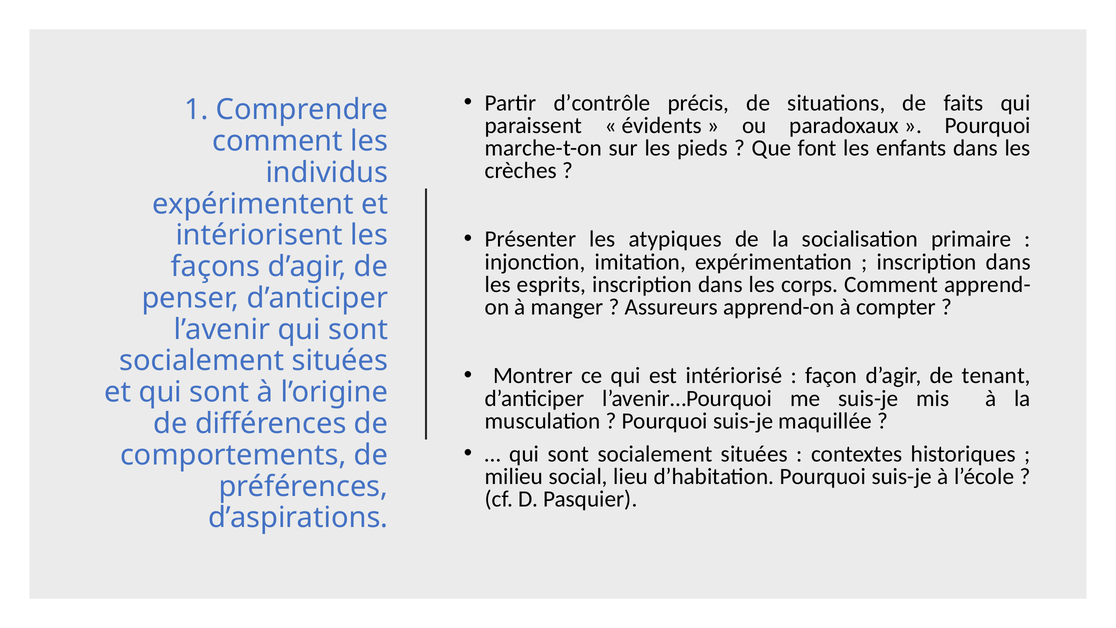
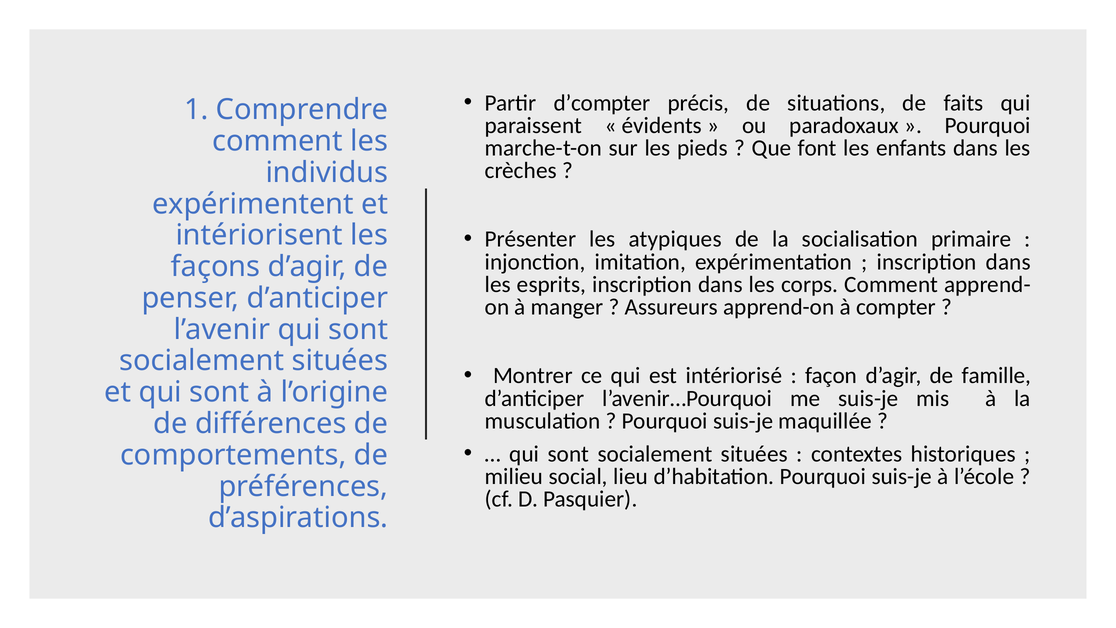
d’contrôle: d’contrôle -> d’compter (602, 103)
tenant: tenant -> famille (996, 376)
